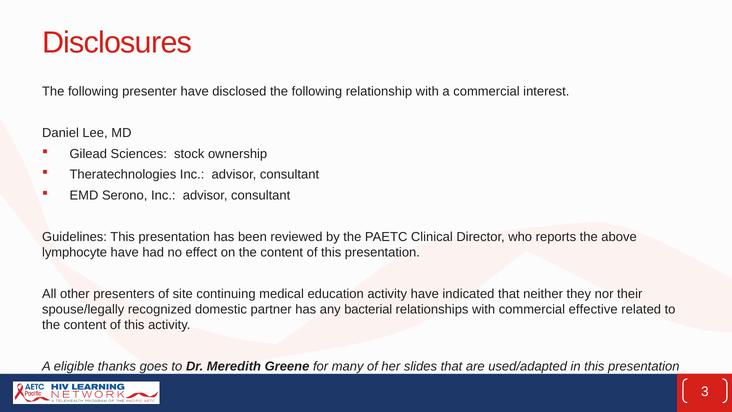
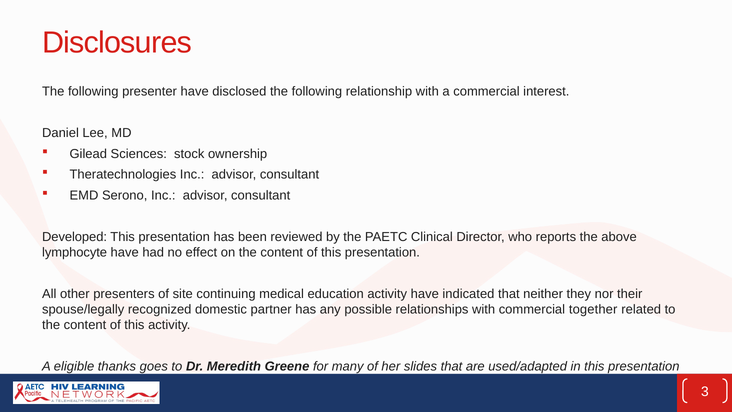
Guidelines: Guidelines -> Developed (75, 237)
bacterial: bacterial -> possible (368, 309)
effective: effective -> together (593, 309)
